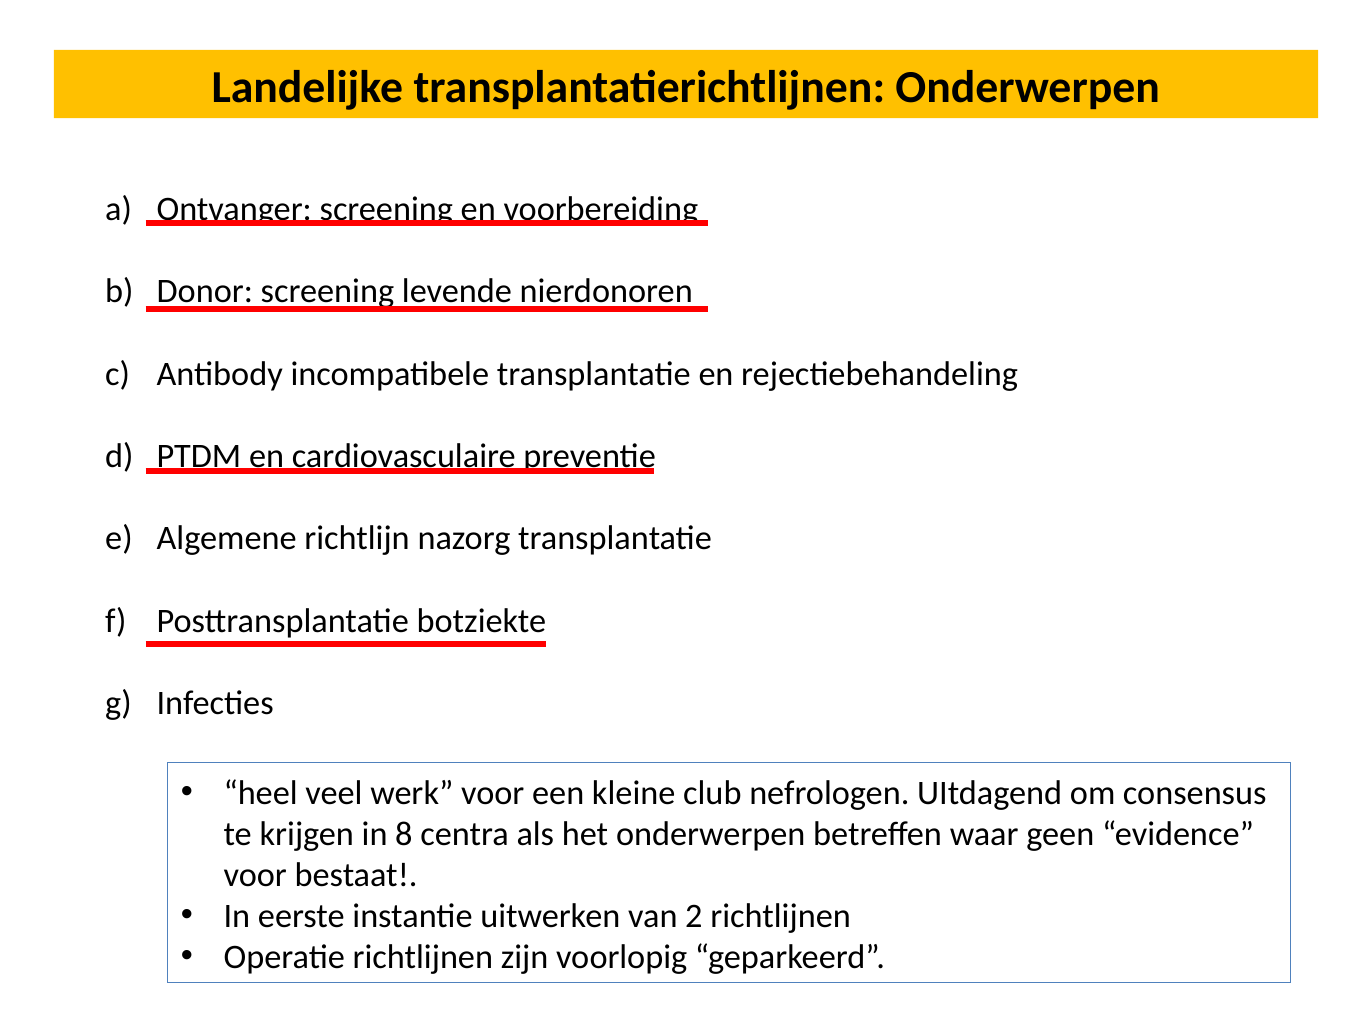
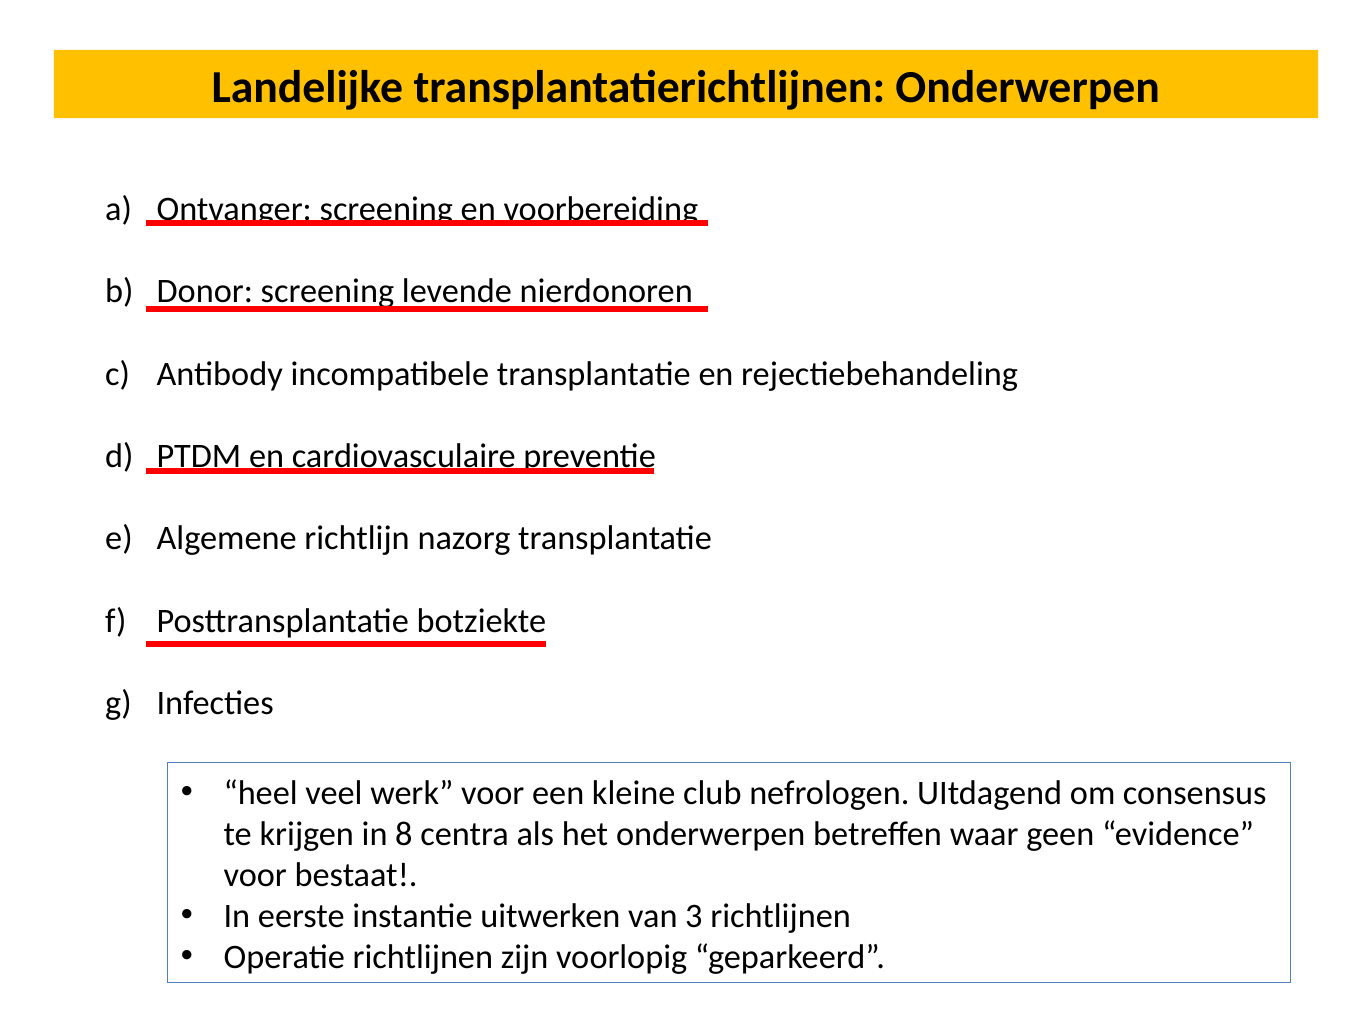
2: 2 -> 3 (694, 916)
